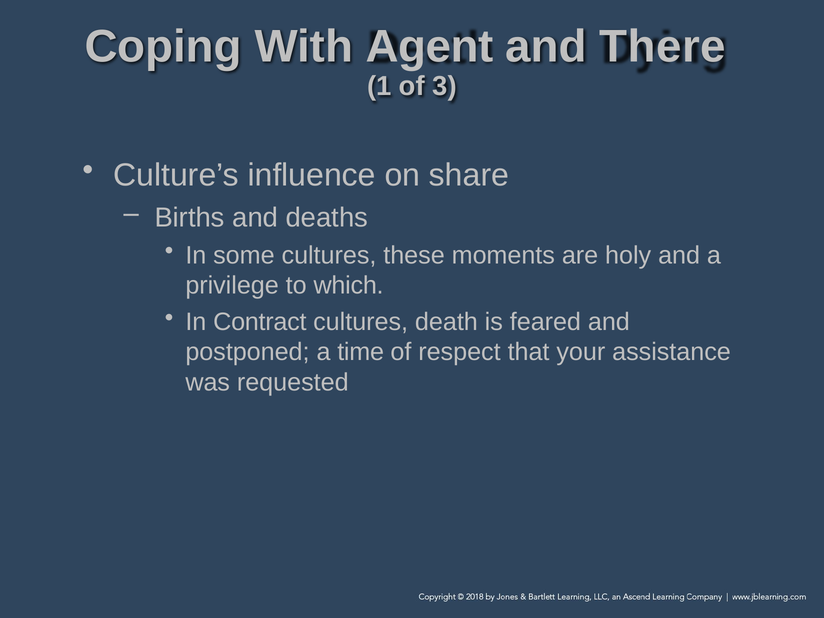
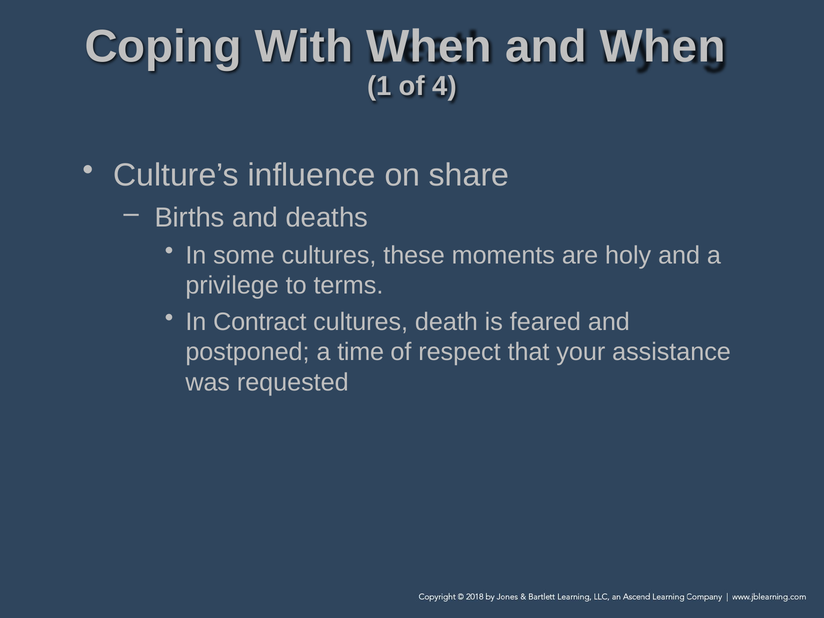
With Agent: Agent -> When (429, 47)
and There: There -> When (663, 47)
3: 3 -> 4 (445, 86)
which: which -> terms (348, 285)
